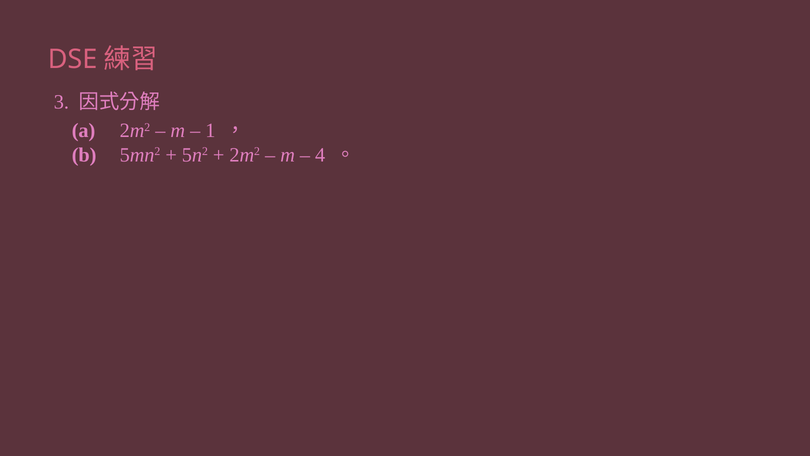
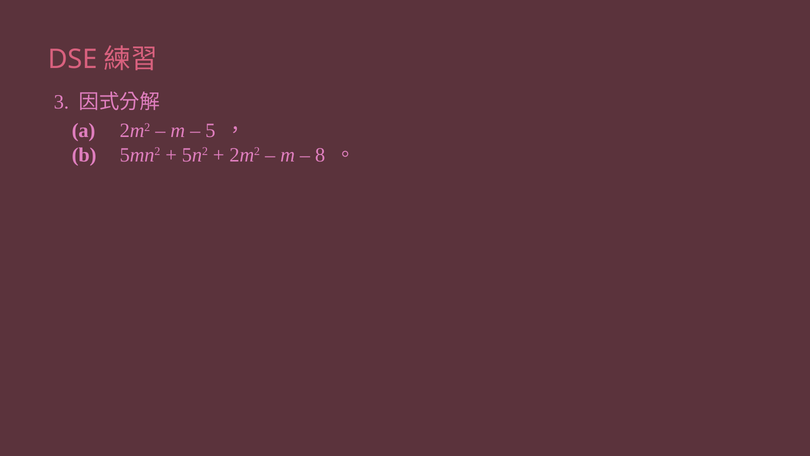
1: 1 -> 5 (210, 130)
4: 4 -> 8 (320, 155)
